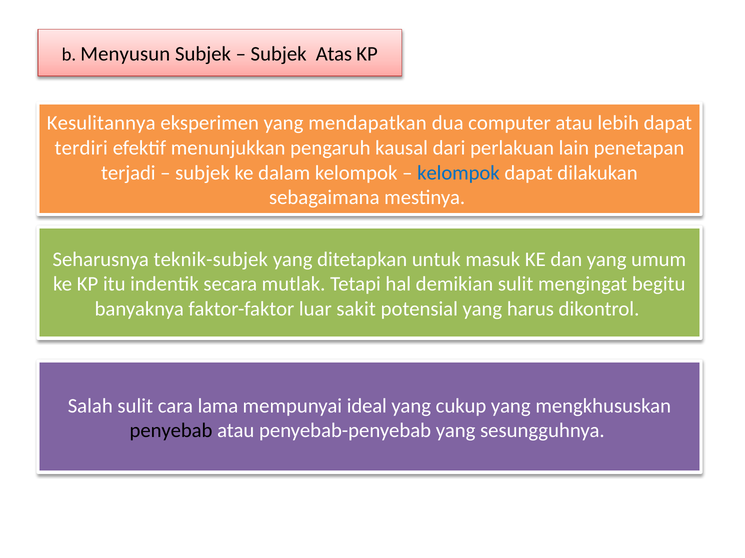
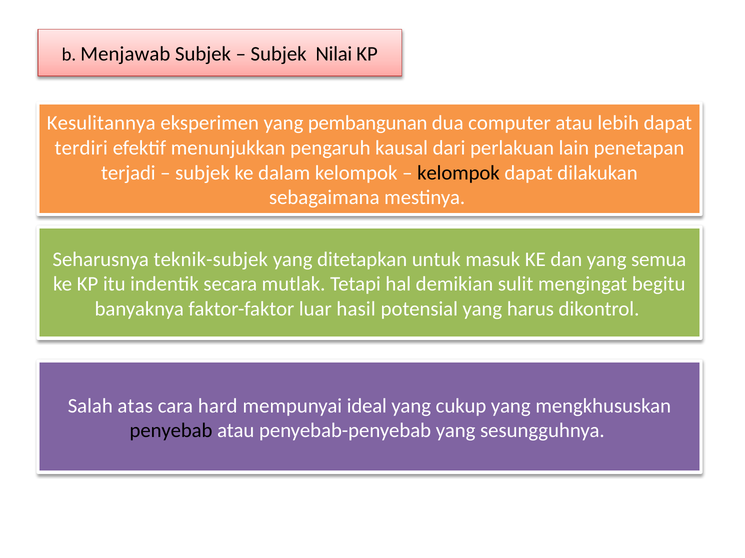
Menyusun: Menyusun -> Menjawab (125, 54)
Atas: Atas -> Nilai (334, 54)
mendapatkan: mendapatkan -> pembangunan (368, 123)
kelompok colour: blue -> black (458, 173)
umum: umum -> semua (659, 260)
sakit: sakit -> hasil (356, 309)
Salah sulit: sulit -> atas (135, 406)
lama: lama -> hard (218, 406)
